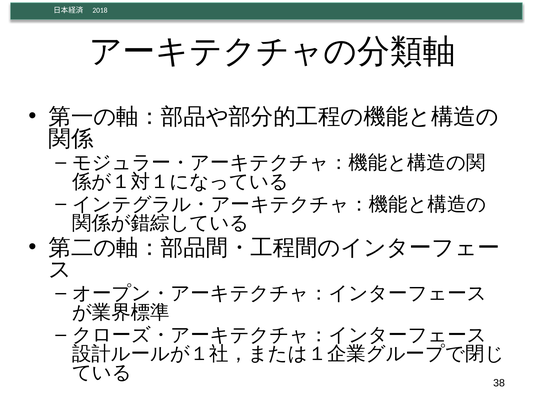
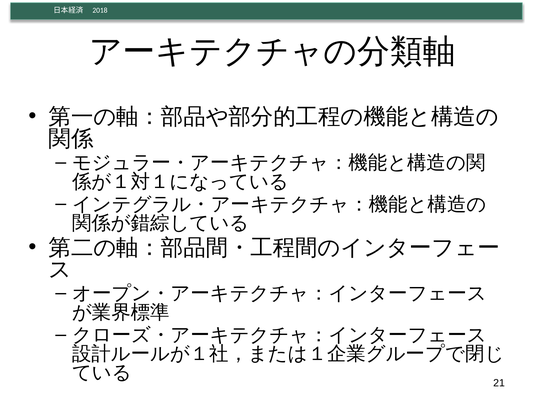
38: 38 -> 21 (499, 383)
